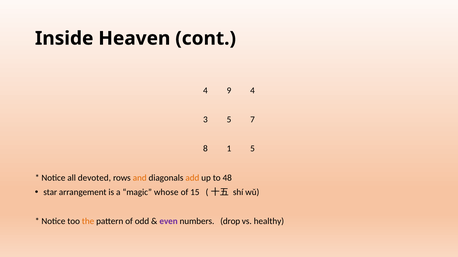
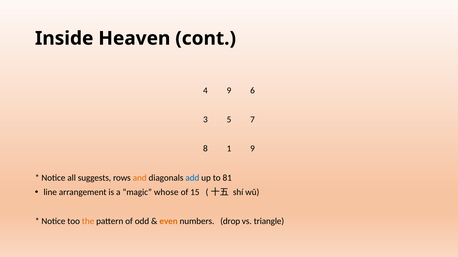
9 4: 4 -> 6 (253, 91)
1 5: 5 -> 9 (253, 149)
devoted: devoted -> suggests (94, 178)
add colour: orange -> blue (192, 178)
48: 48 -> 81 (227, 178)
star: star -> line (50, 193)
even colour: purple -> orange (169, 222)
healthy: healthy -> triangle (269, 222)
